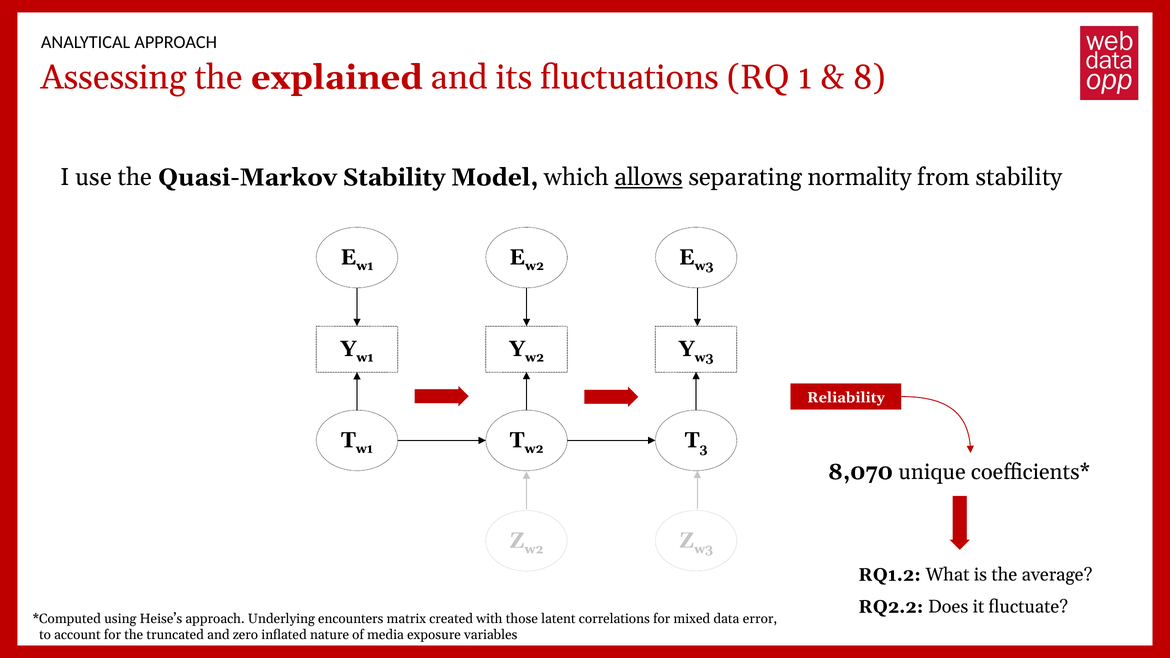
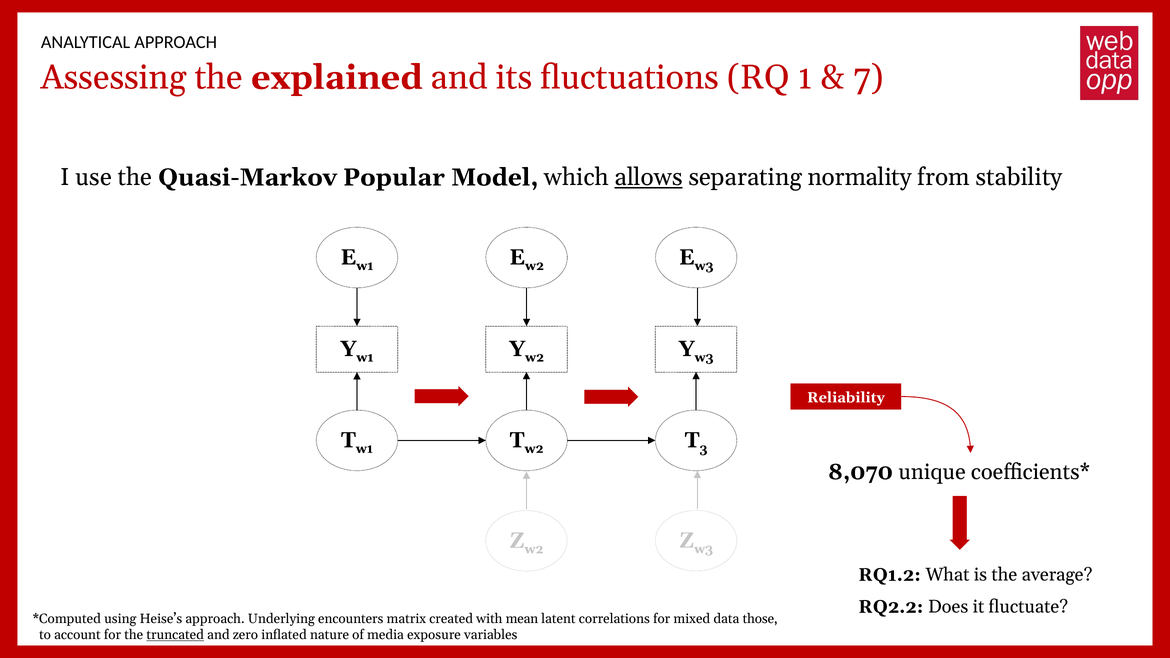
8: 8 -> 7 (869, 78)
Quasi-Markov Stability: Stability -> Popular (394, 177)
those: those -> mean (522, 619)
error: error -> those (760, 619)
truncated underline: none -> present (175, 635)
